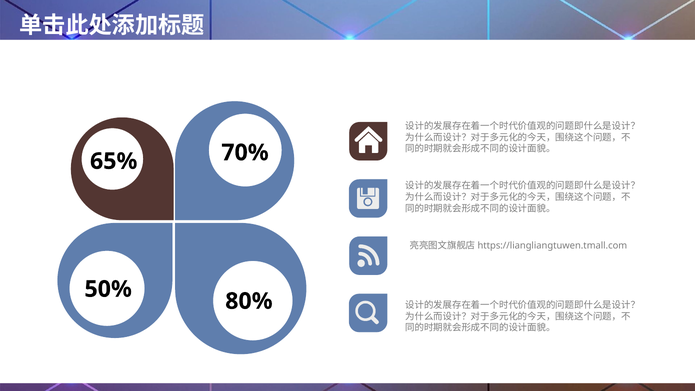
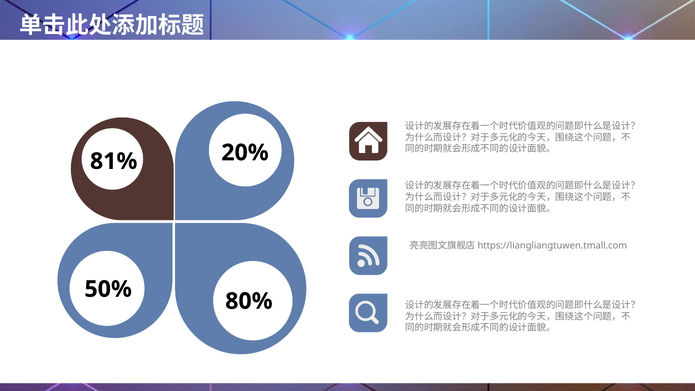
70%: 70% -> 20% (245, 153)
65%: 65% -> 81% (114, 161)
